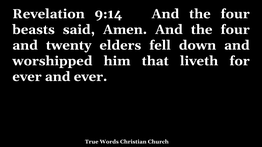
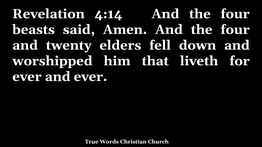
9:14: 9:14 -> 4:14 (108, 14)
